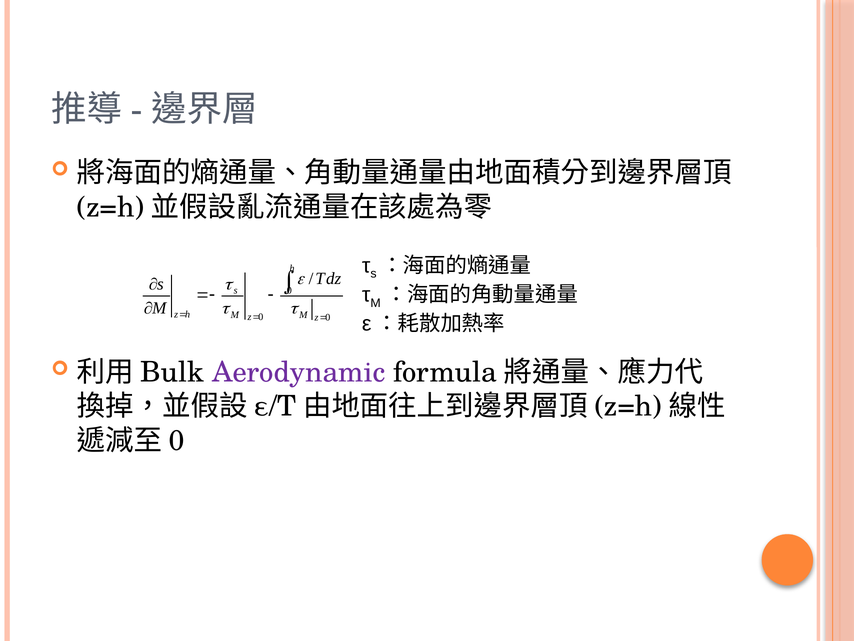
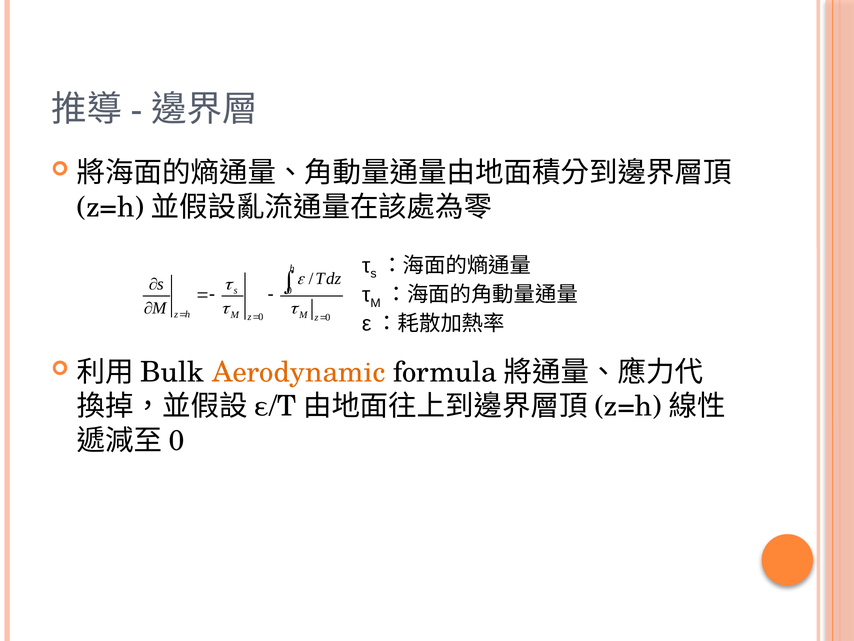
Aerodynamic colour: purple -> orange (299, 372)
